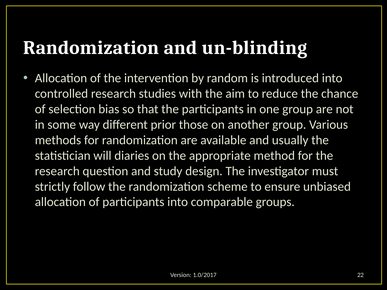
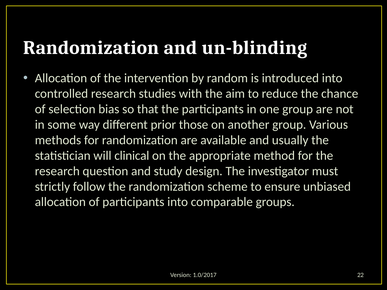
diaries: diaries -> clinical (132, 156)
